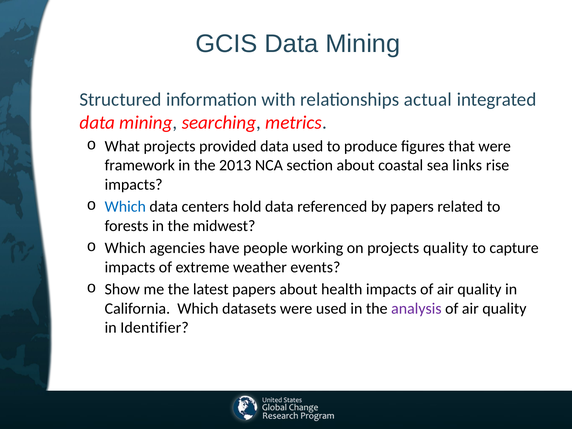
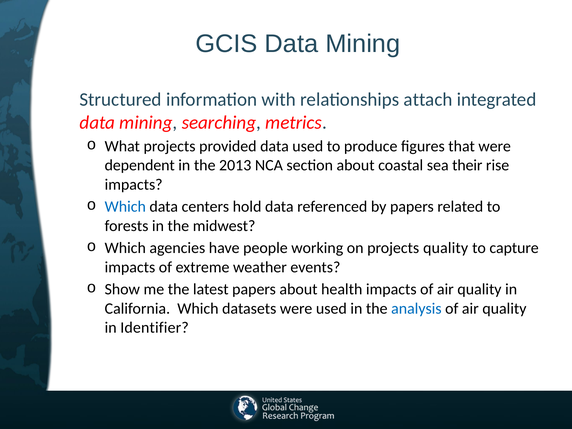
actual: actual -> attach (428, 100)
framework: framework -> dependent (140, 165)
links: links -> their (467, 165)
analysis colour: purple -> blue (416, 308)
